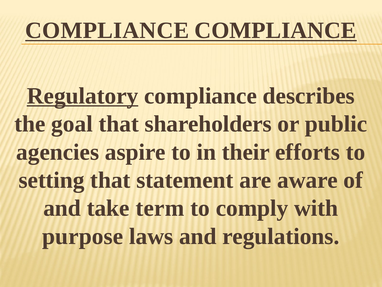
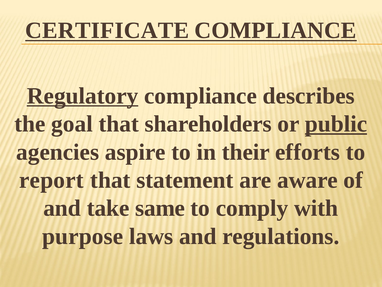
COMPLIANCE: COMPLIANCE -> CERTIFICATE (107, 30)
public underline: none -> present (336, 124)
setting: setting -> report (51, 180)
term: term -> same (160, 208)
